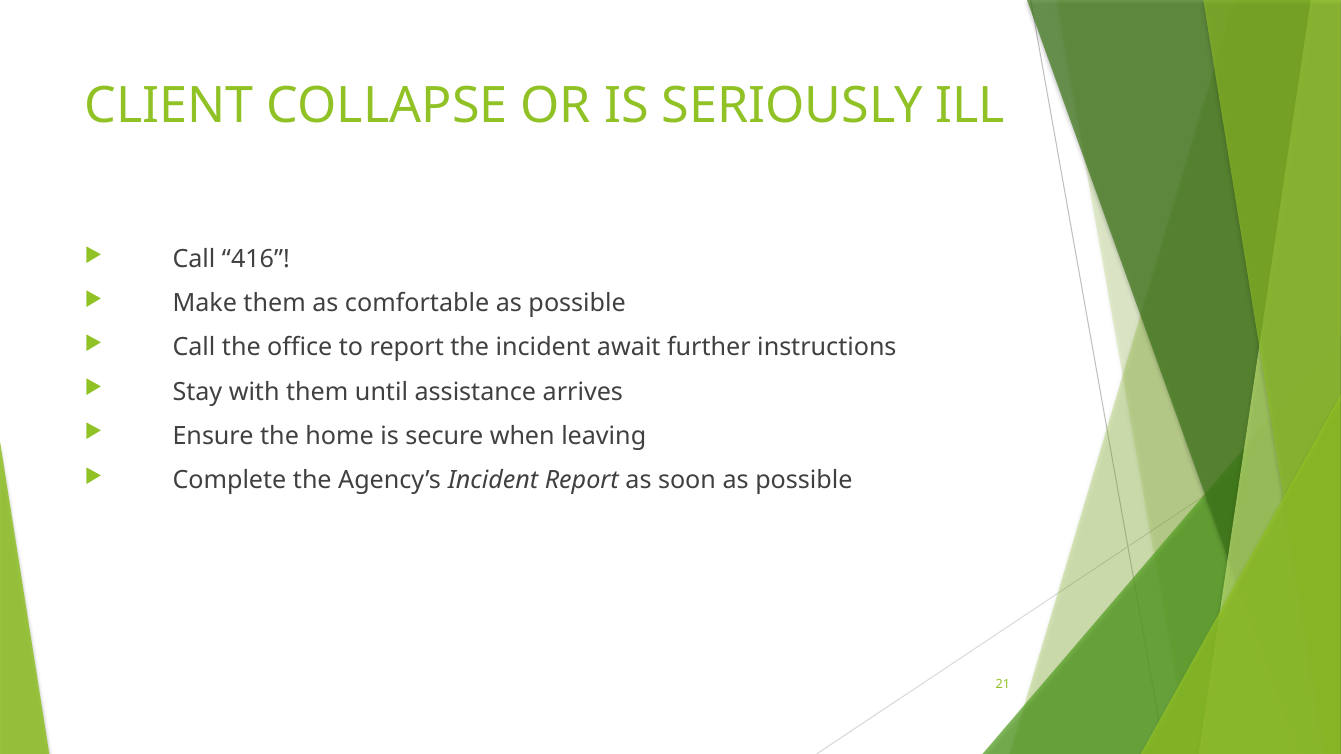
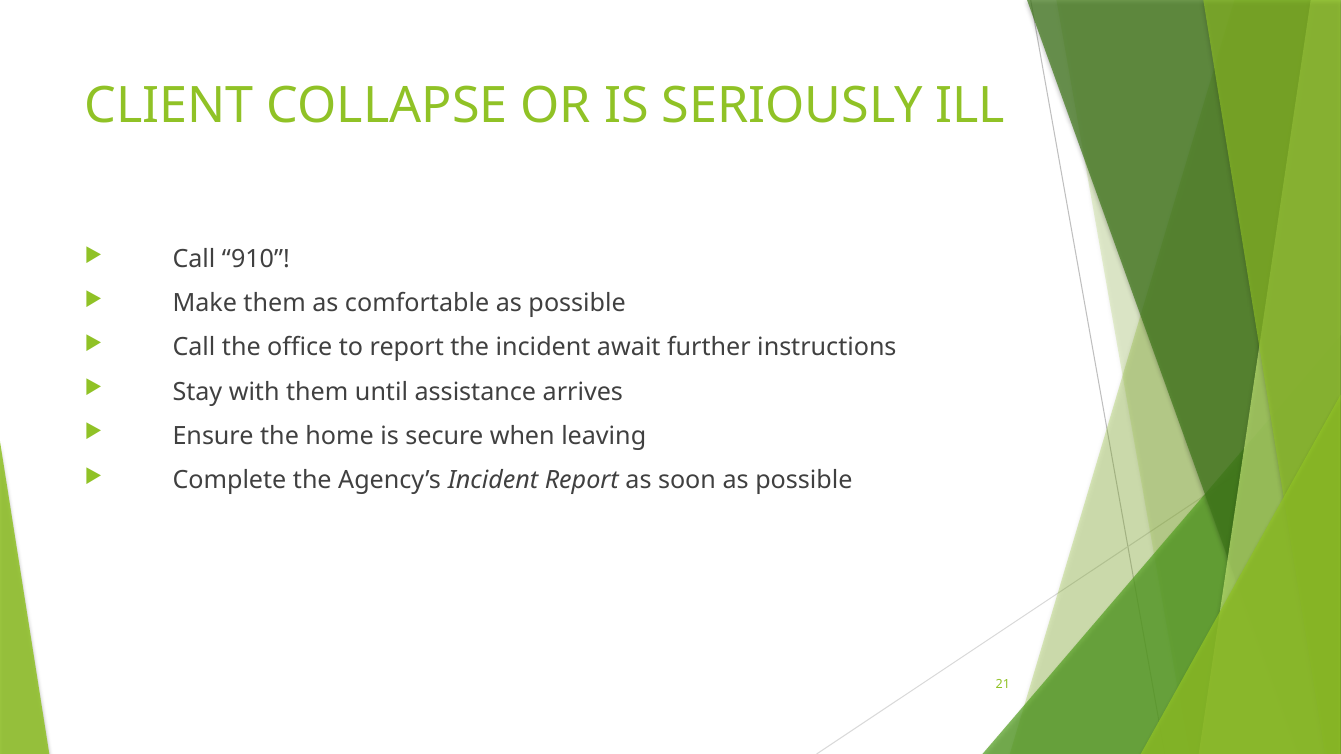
416: 416 -> 910 (256, 260)
